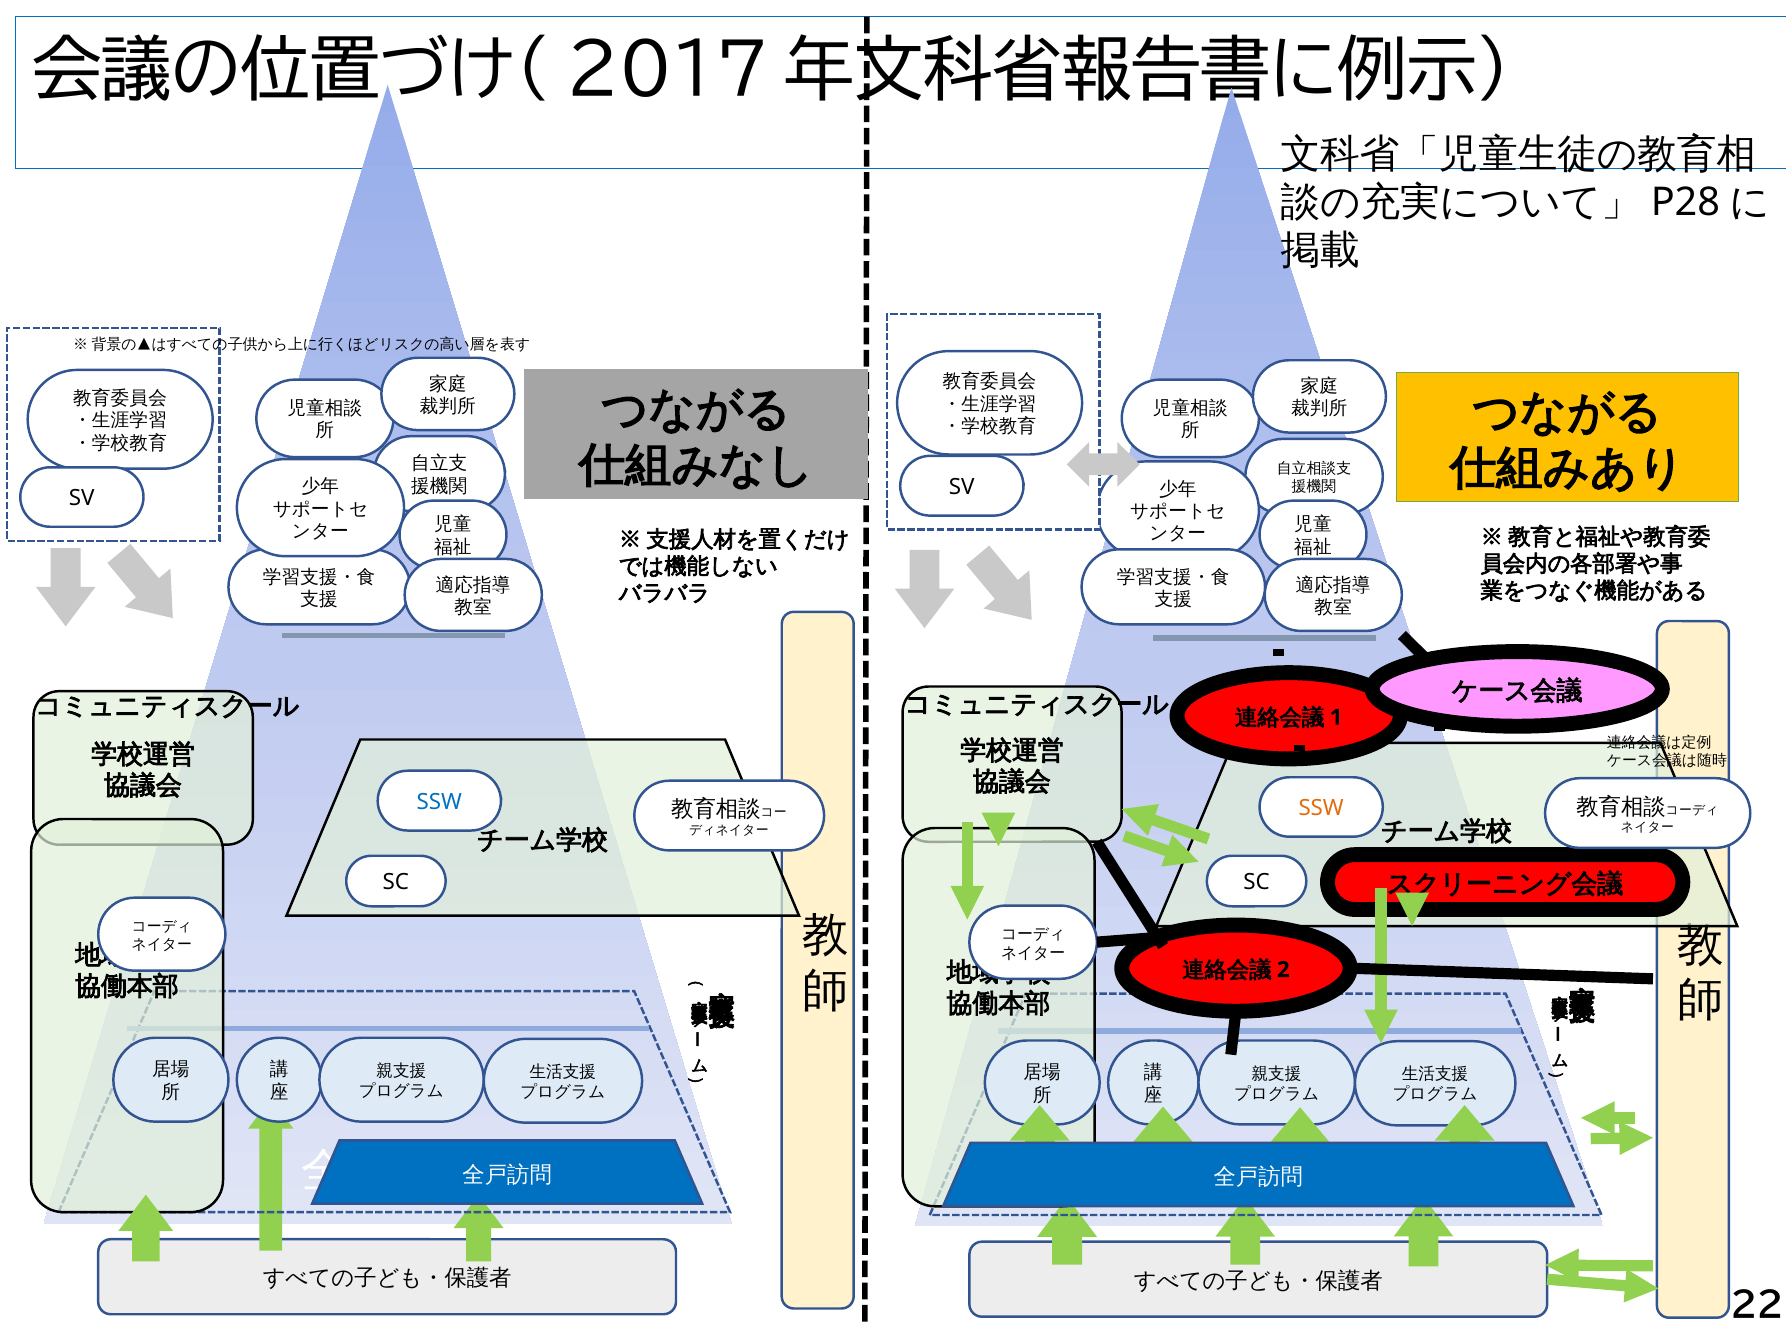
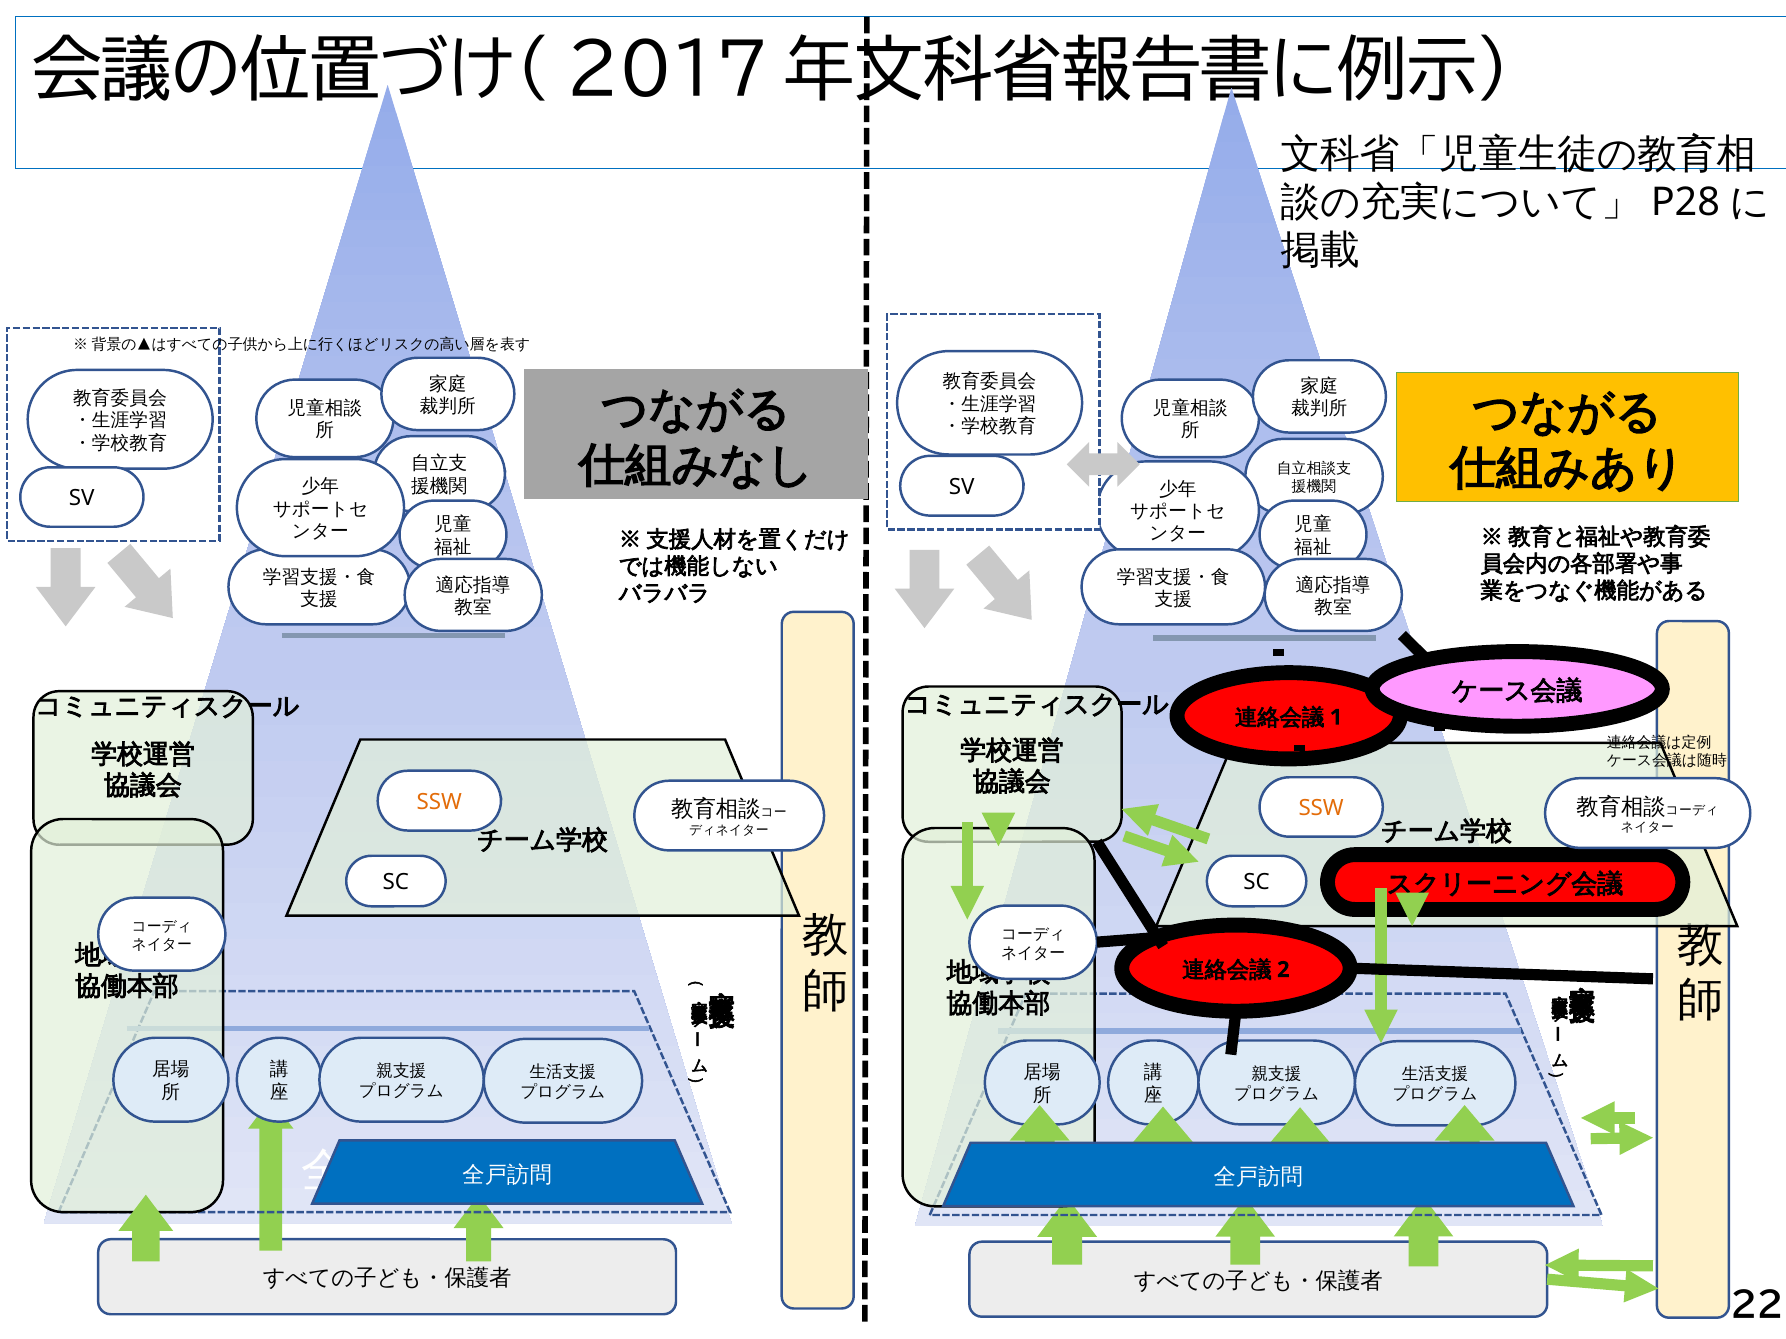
SSW colour: blue -> orange (439, 802)
